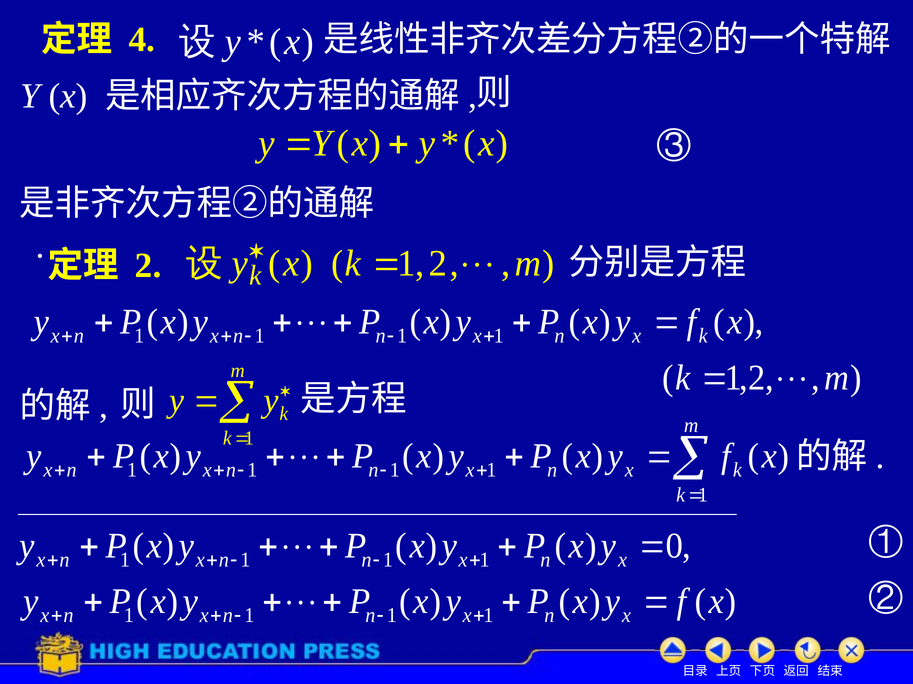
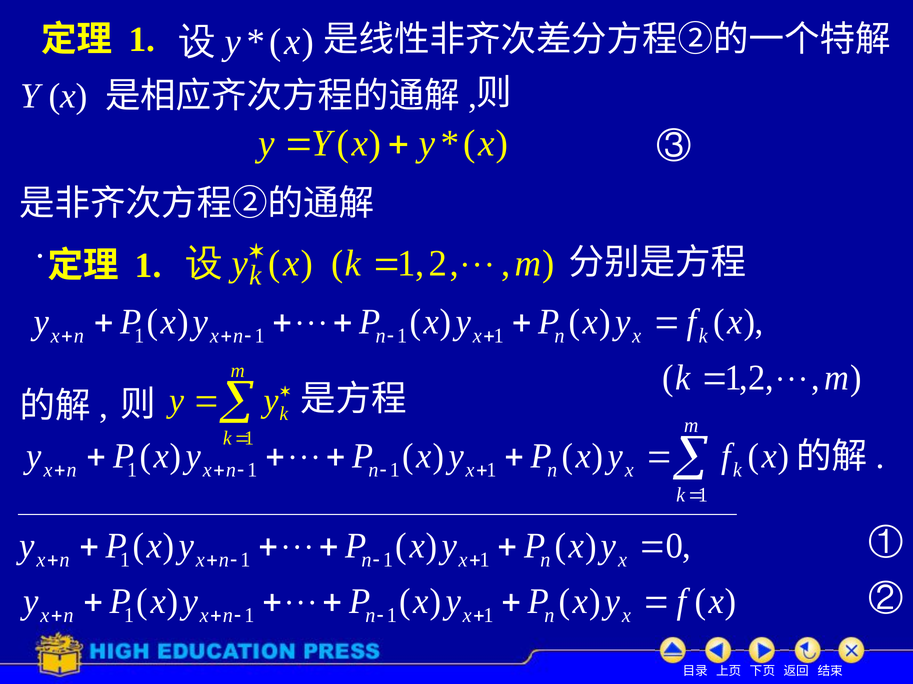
4: 4 -> 1 (142, 40)
2: 2 -> 1 (148, 266)
